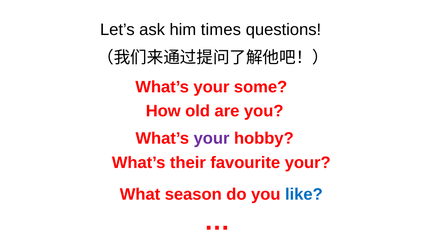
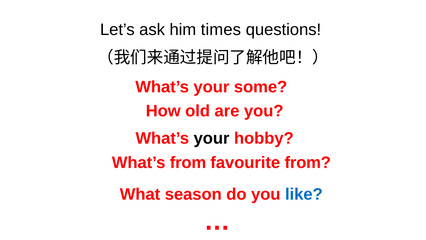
your colour: purple -> black (212, 138)
What’s their: their -> from (188, 163)
favourite your: your -> from (308, 163)
